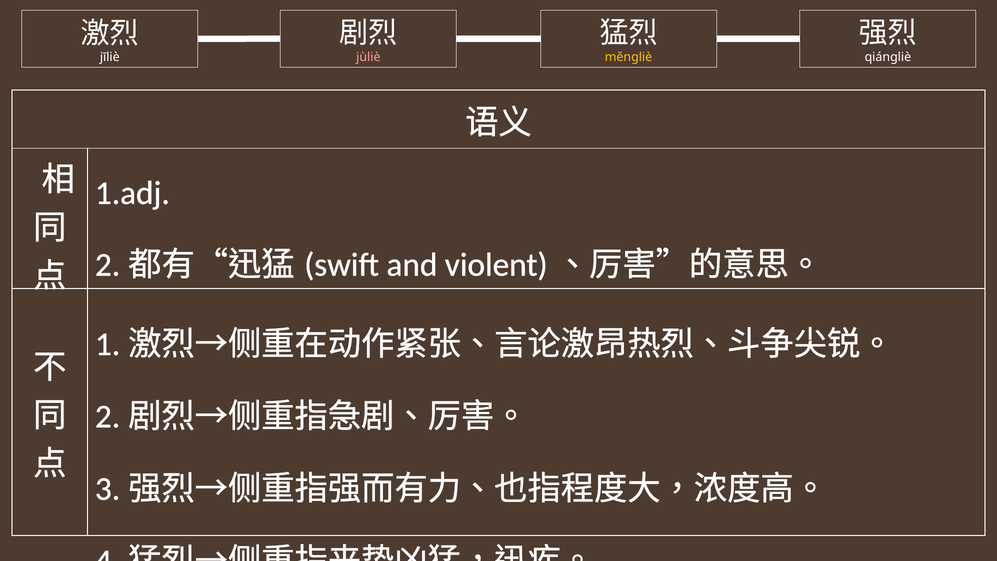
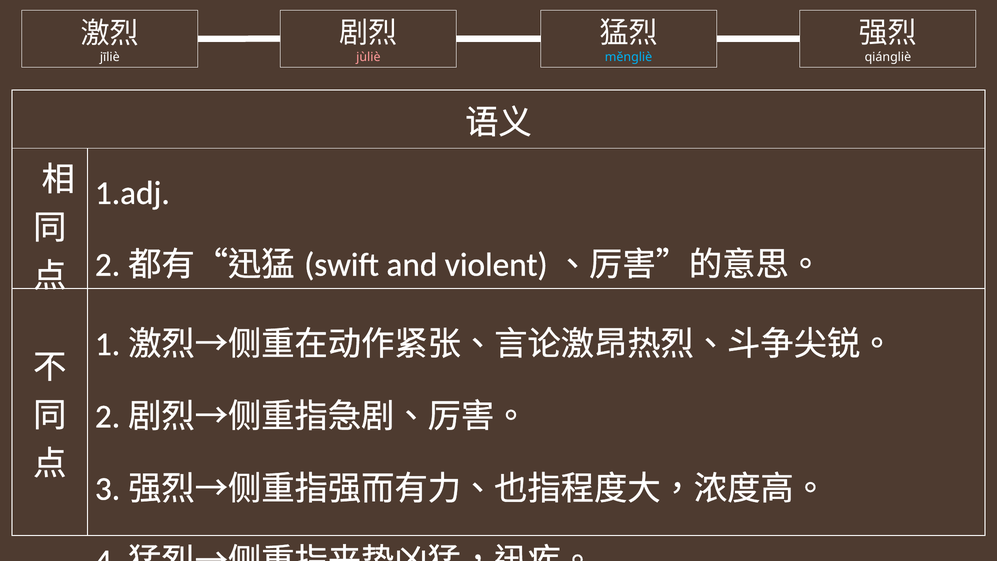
měngliè colour: yellow -> light blue (628, 57)
